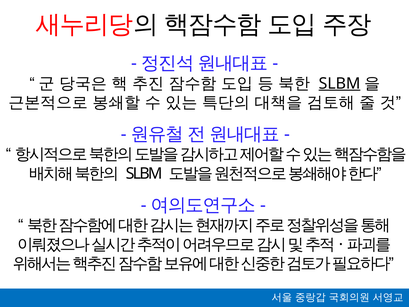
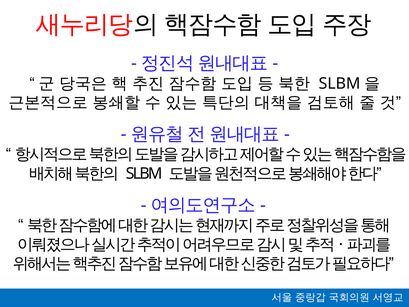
SLBM underline: present -> none (340, 83)
